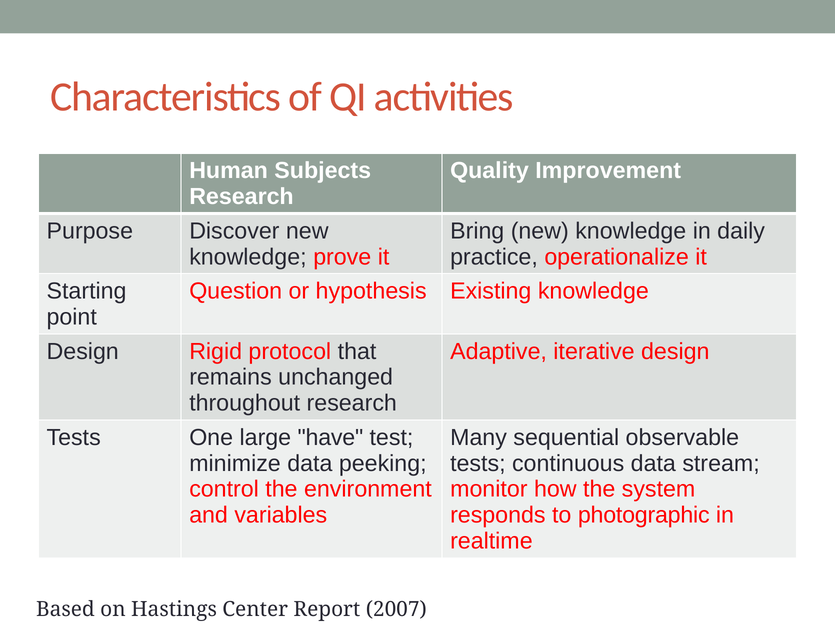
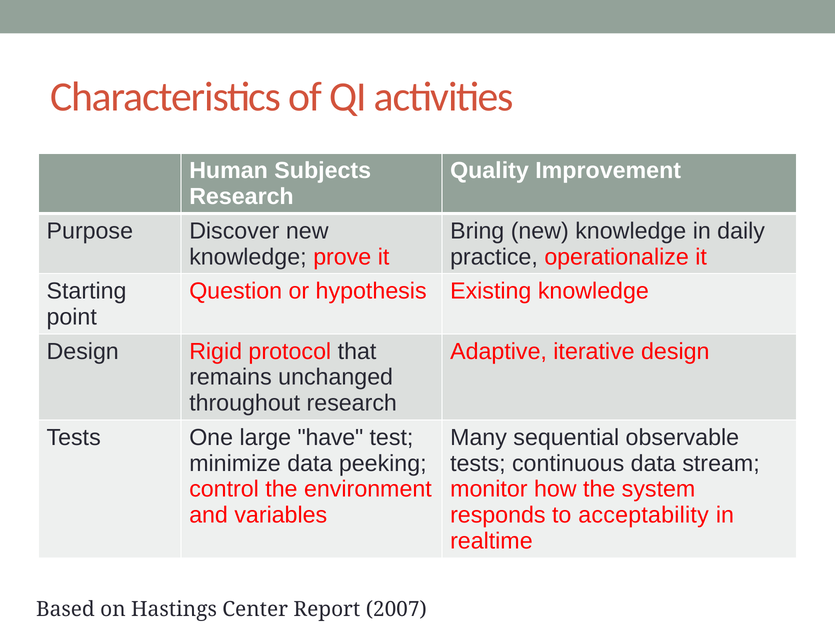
photographic: photographic -> acceptability (644, 515)
